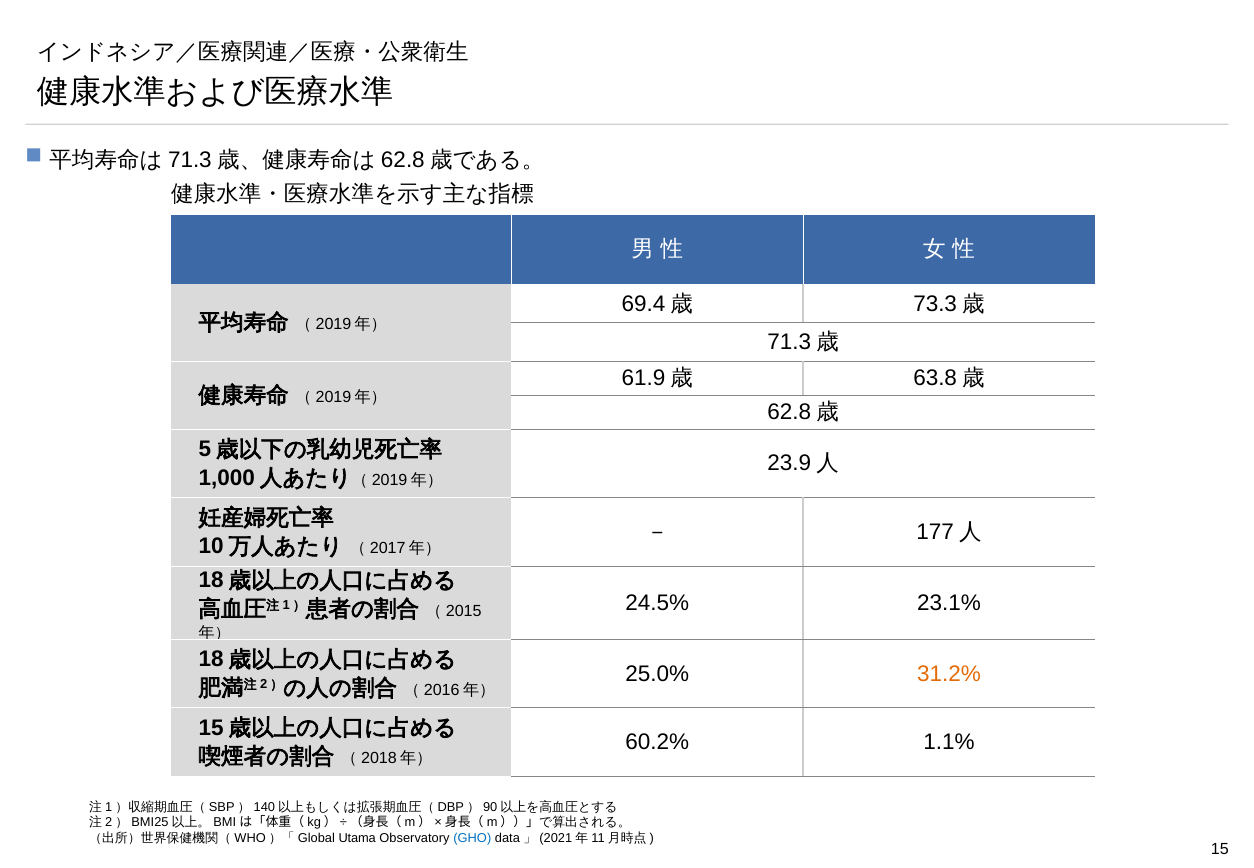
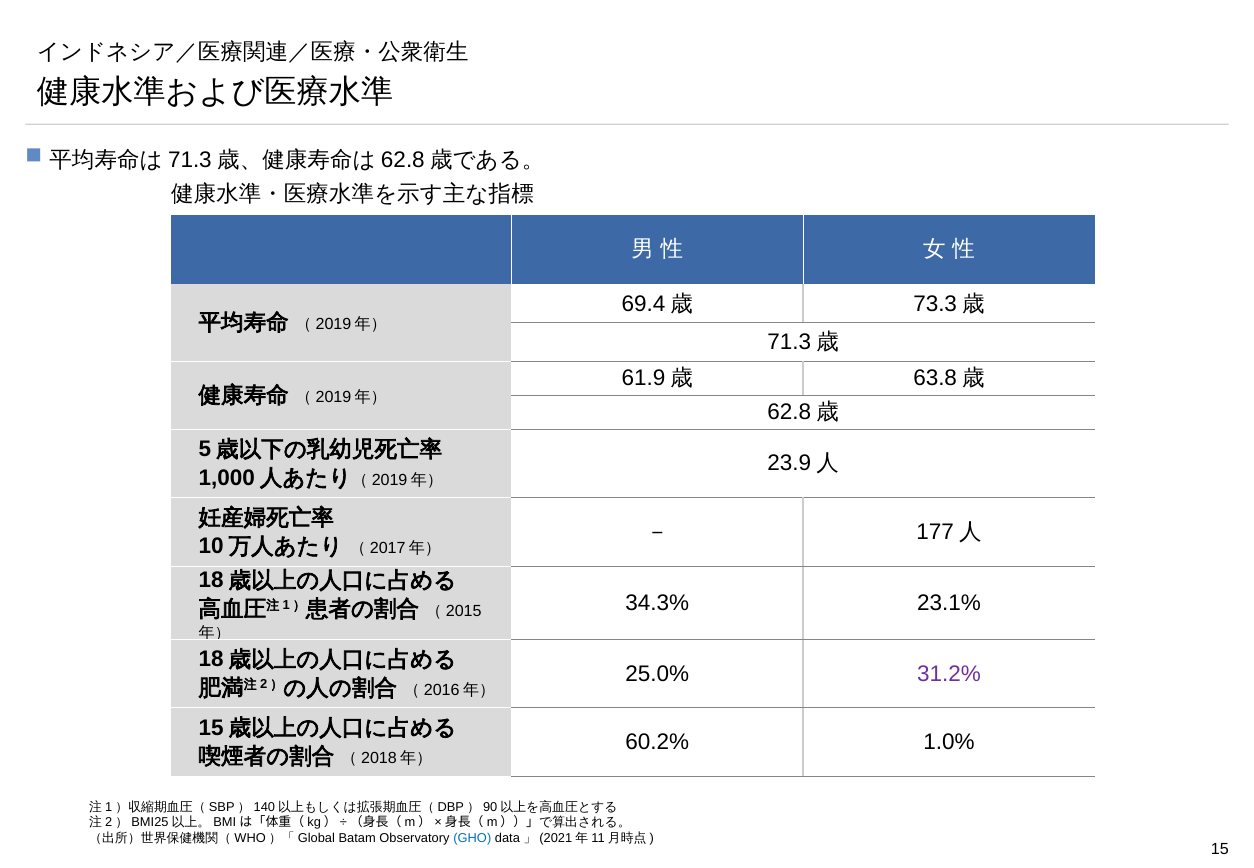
24.5%: 24.5% -> 34.3% (657, 603)
31.2% colour: orange -> purple (949, 674)
1.1%: 1.1% -> 1.0% (949, 742)
Utama: Utama -> Batam (357, 838)
